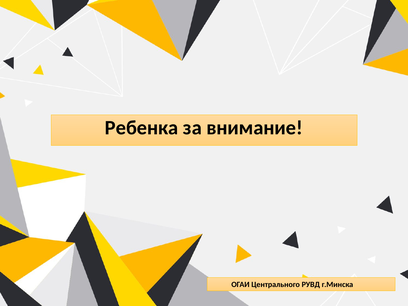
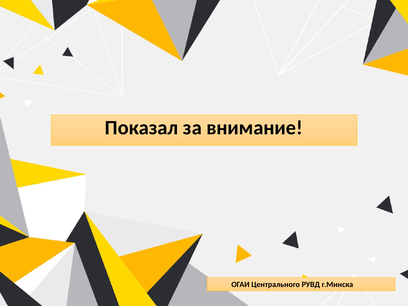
Ребенка: Ребенка -> Показал (142, 128)
